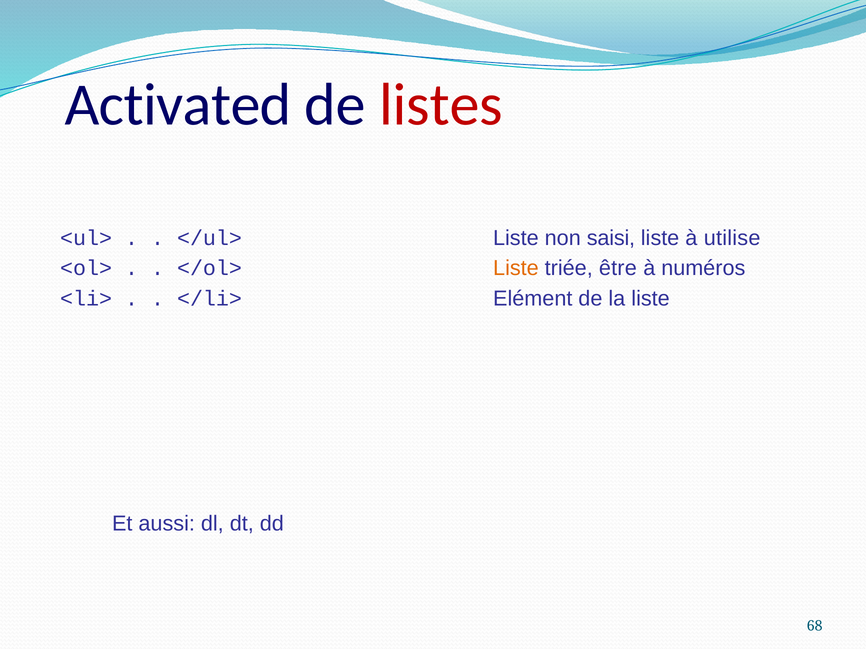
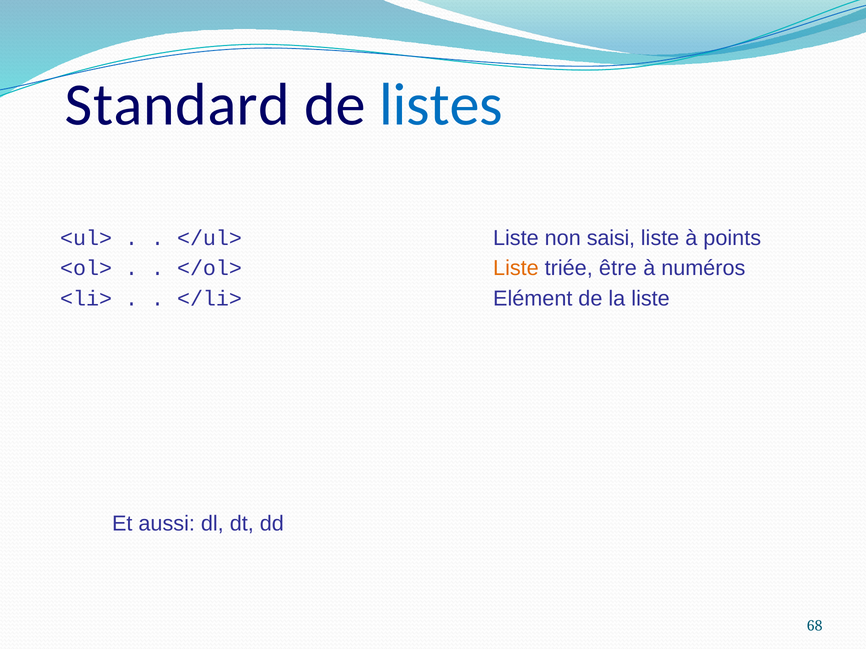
Activated: Activated -> Standard (177, 105)
listes colour: red -> blue (441, 105)
utilise: utilise -> points (732, 238)
